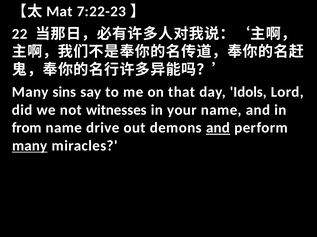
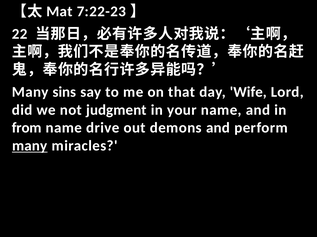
Idols: Idols -> Wife (248, 92)
witnesses: witnesses -> judgment (116, 110)
and underline: present -> none (218, 128)
